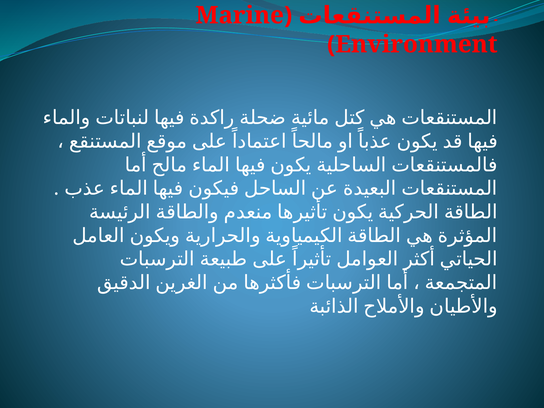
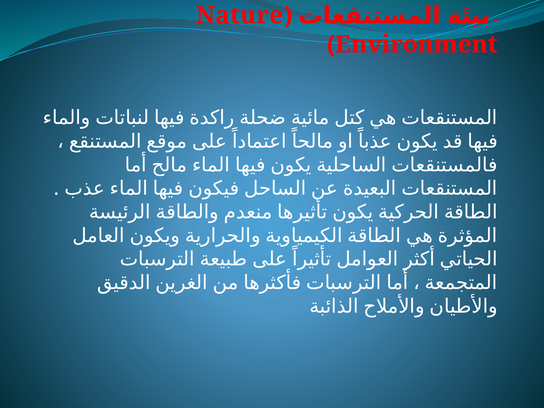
Marine: Marine -> Nature (240, 15)
